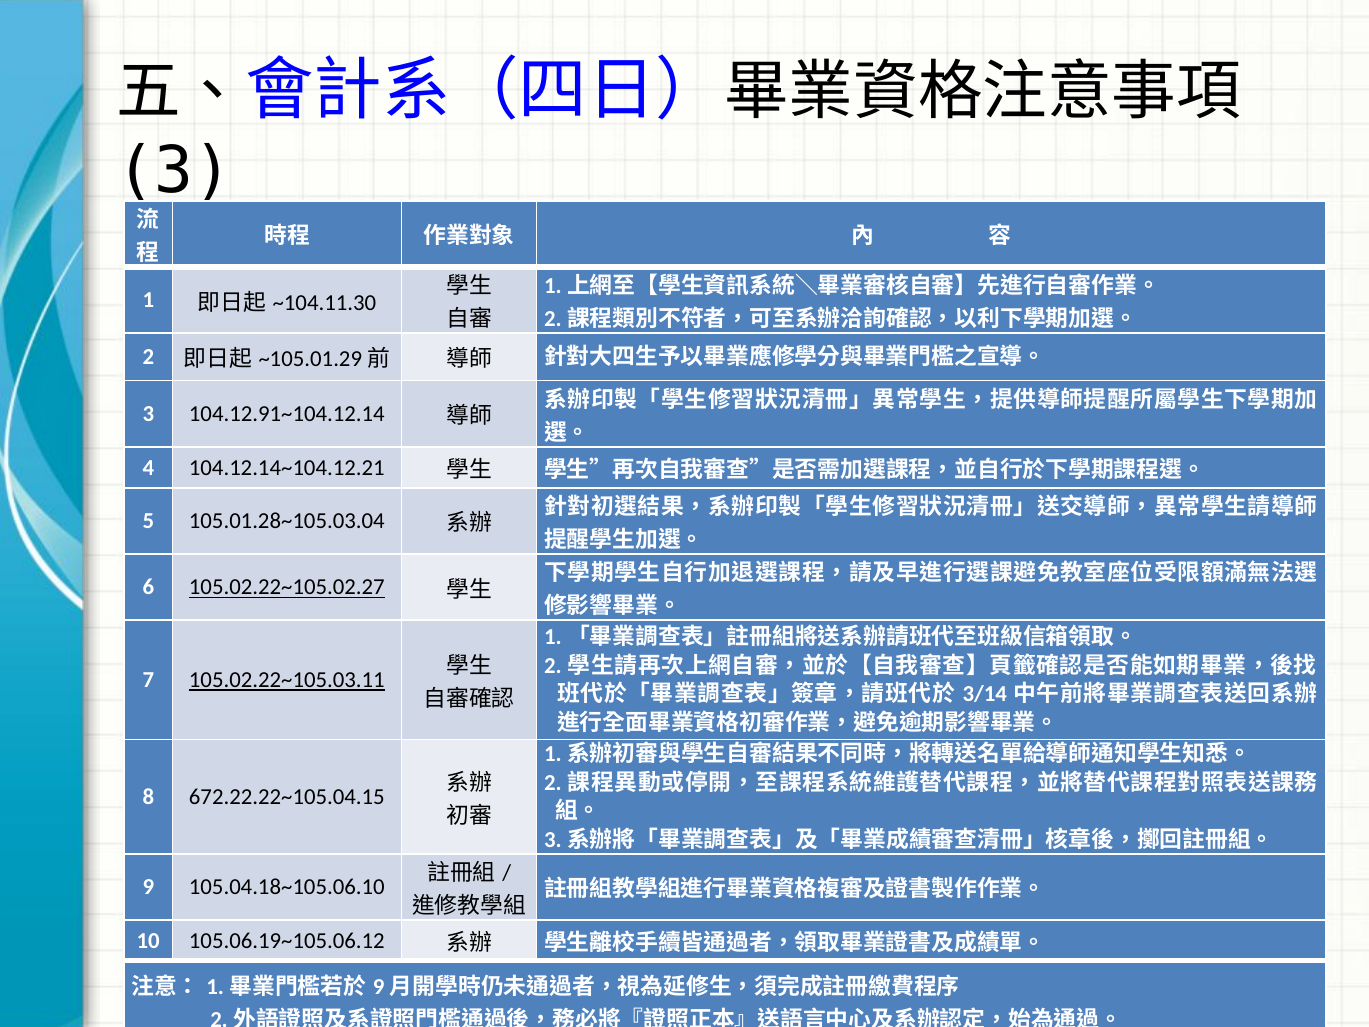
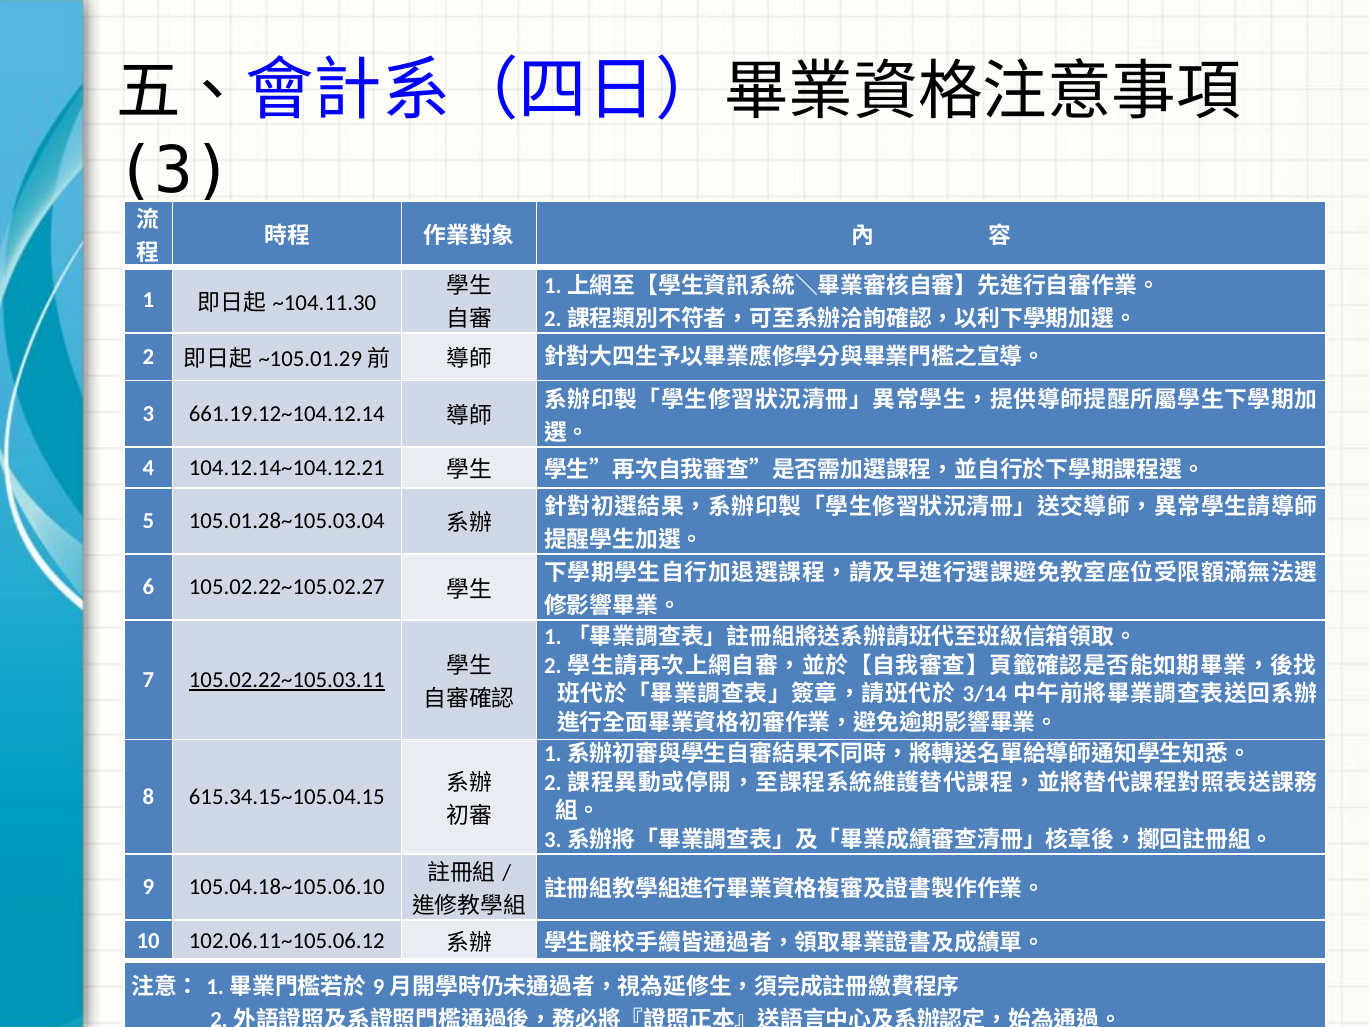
104.12.91~104.12.14: 104.12.91~104.12.14 -> 661.19.12~104.12.14 (287, 414)
105.02.22~105.02.27 underline: present -> none (287, 587)
672.22.22~105.04.15: 672.22.22~105.04.15 -> 615.34.15~105.04.15 (287, 797)
105.06.19~105.06.12: 105.06.19~105.06.12 -> 102.06.11~105.06.12 (287, 940)
